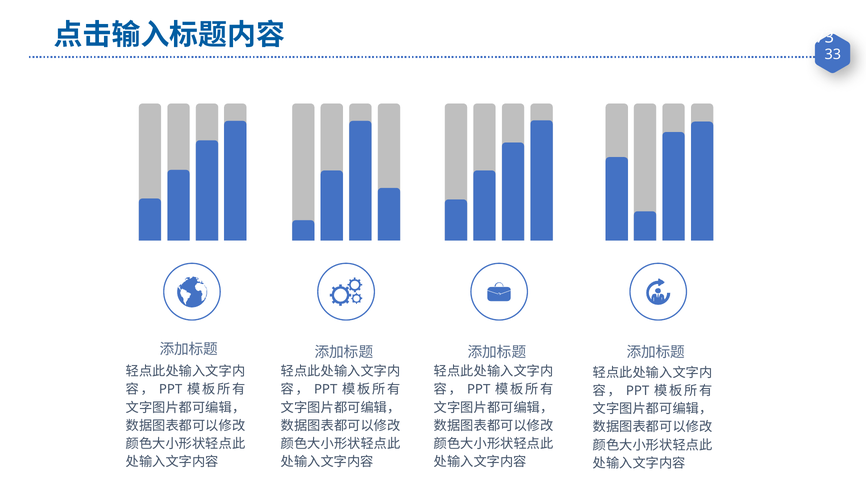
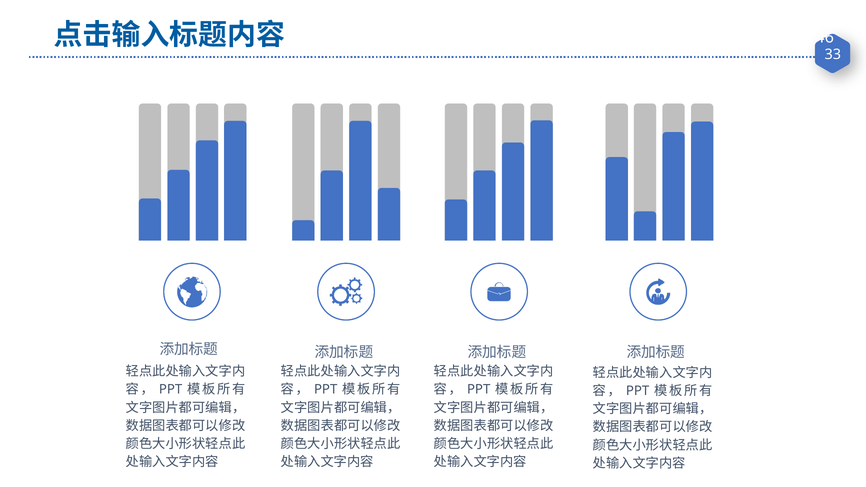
73: 73 -> 46 (825, 38)
